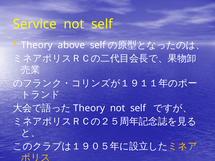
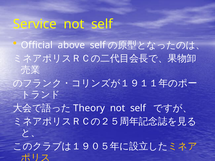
Theory: Theory -> Official (37, 45)
